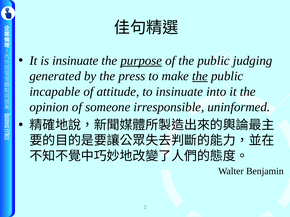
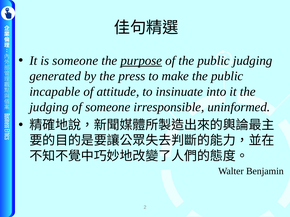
is insinuate: insinuate -> someone (75, 61)
the underline: present -> none (200, 76)
opinion: opinion -> judging (49, 107)
